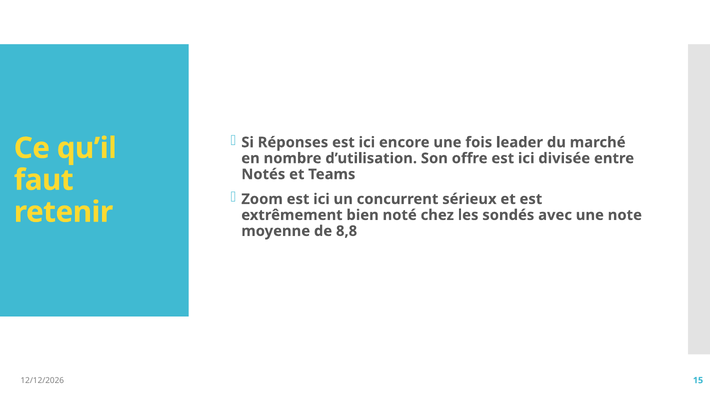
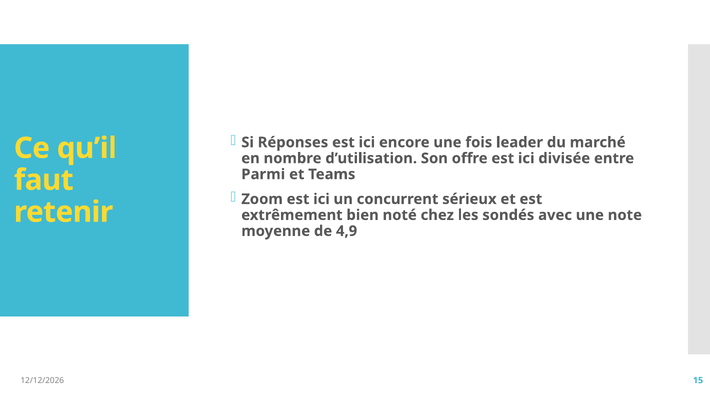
Notés: Notés -> Parmi (263, 174)
8,8: 8,8 -> 4,9 (347, 231)
